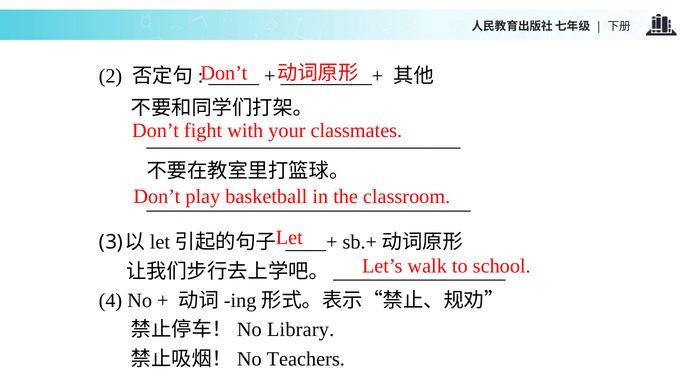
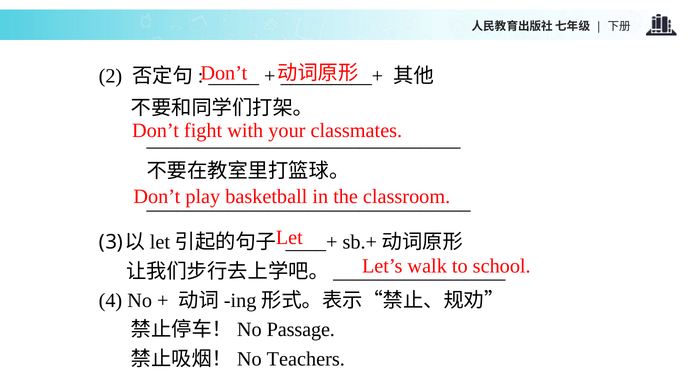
Library: Library -> Passage (301, 330)
